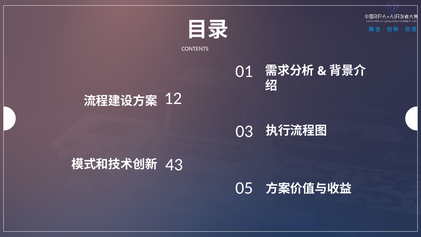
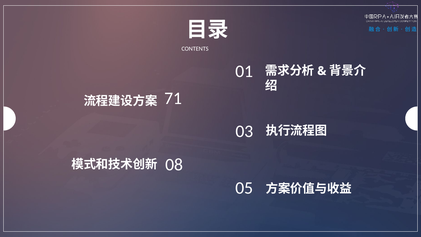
12: 12 -> 71 (173, 98)
43: 43 -> 08 (174, 165)
